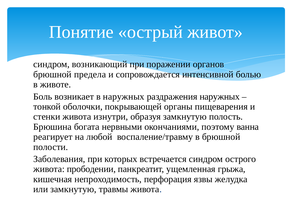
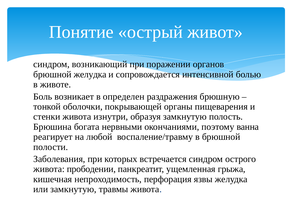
брюшной предела: предела -> желудка (90, 74)
в наружных: наружных -> определен (124, 97)
раздражения наружных: наружных -> брюшную (220, 97)
